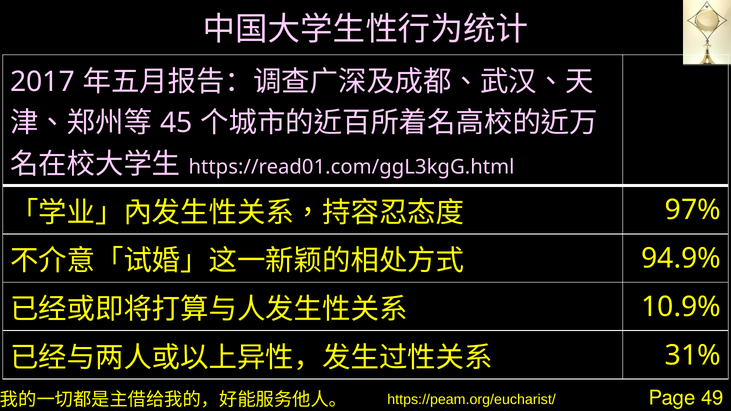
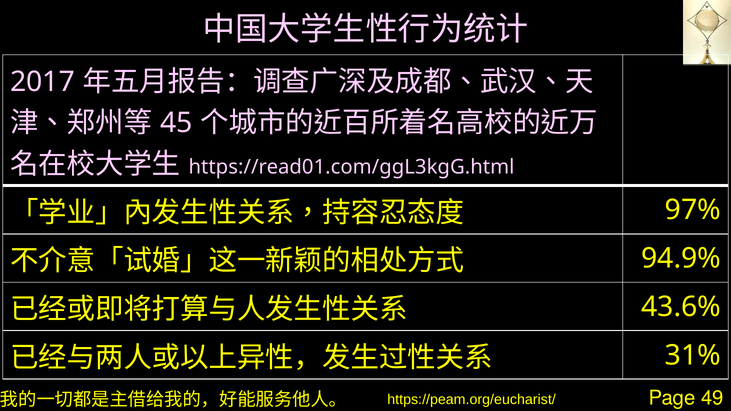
10.9%: 10.9% -> 43.6% (681, 307)
